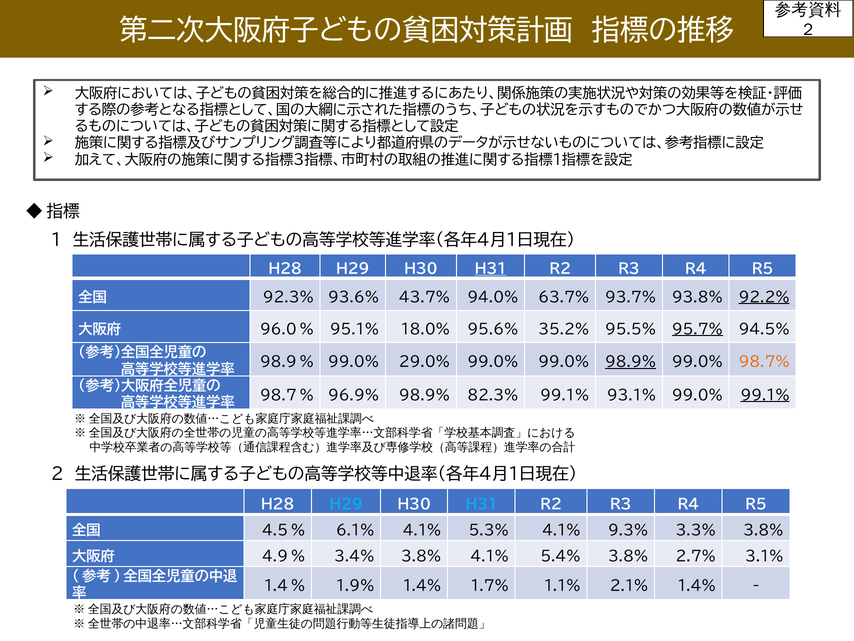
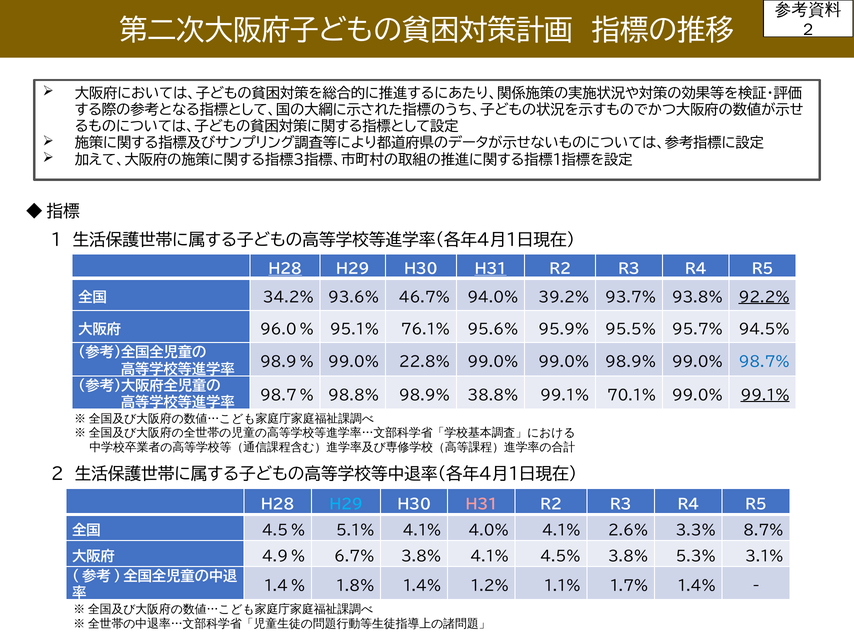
H28 underline: none -> present (285, 269)
92.3%: 92.3% -> 34.2% (288, 297)
43.7%: 43.7% -> 46.7% (424, 297)
63.7%: 63.7% -> 39.2% (564, 297)
18.0%: 18.0% -> 76.1% (425, 329)
35.2%: 35.2% -> 95.9% (564, 329)
95.7% underline: present -> none (697, 329)
29.0%: 29.0% -> 22.8% (424, 362)
98.9% underline: present -> none (631, 362)
98.7% colour: orange -> blue (764, 362)
96.9%: 96.9% -> 98.8% (354, 395)
82.3%: 82.3% -> 38.8% (493, 395)
93.1%: 93.1% -> 70.1% (631, 395)
H31 colour: light blue -> pink (481, 504)
6.1%: 6.1% -> 5.1% (355, 530)
5.3%: 5.3% -> 4.0% (489, 530)
9.3%: 9.3% -> 2.6% (628, 530)
3.3% 3.8%: 3.8% -> 8.7% (763, 530)
3.4%: 3.4% -> 6.7% (354, 556)
5.4%: 5.4% -> 4.5% (560, 556)
2.7%: 2.7% -> 5.3% (696, 556)
1.9%: 1.9% -> 1.8% (355, 586)
1.7%: 1.7% -> 1.2% (490, 586)
2.1%: 2.1% -> 1.7% (629, 586)
